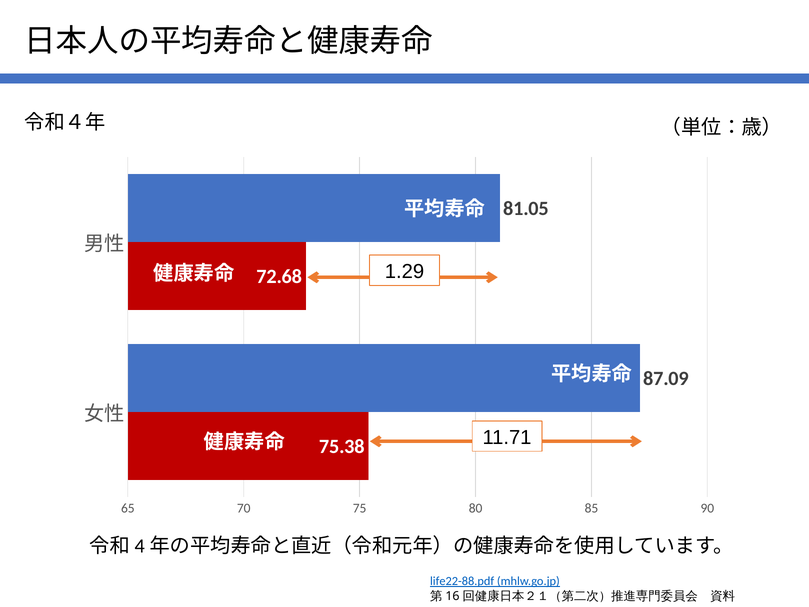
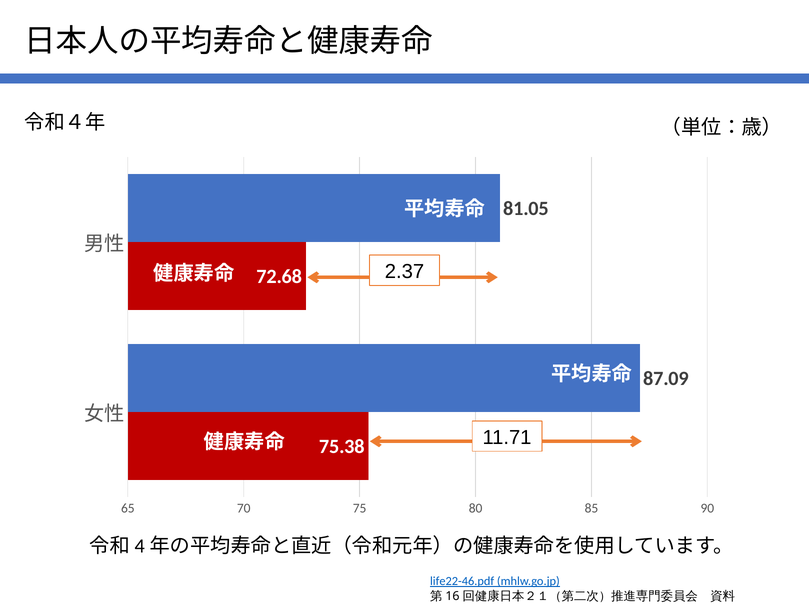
1.29: 1.29 -> 2.37 (404, 272)
life22-88.pdf: life22-88.pdf -> life22-46.pdf (462, 581)
